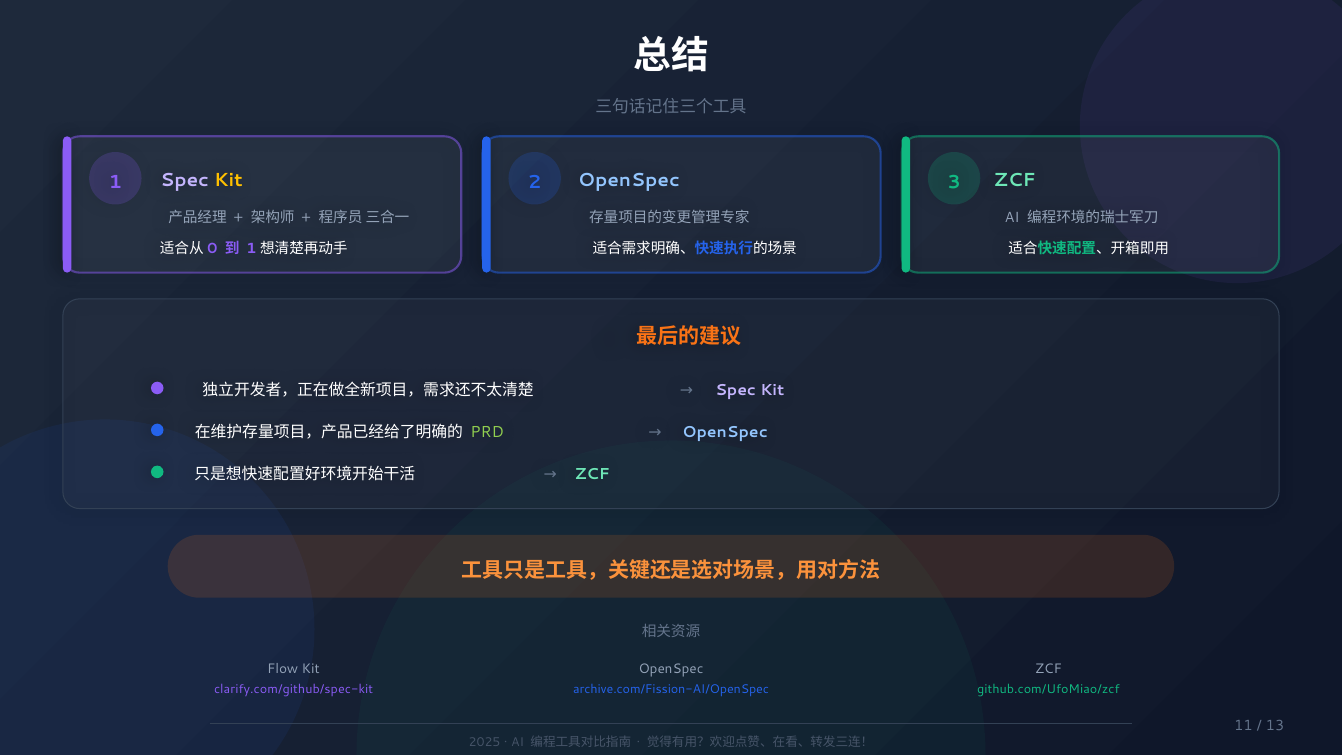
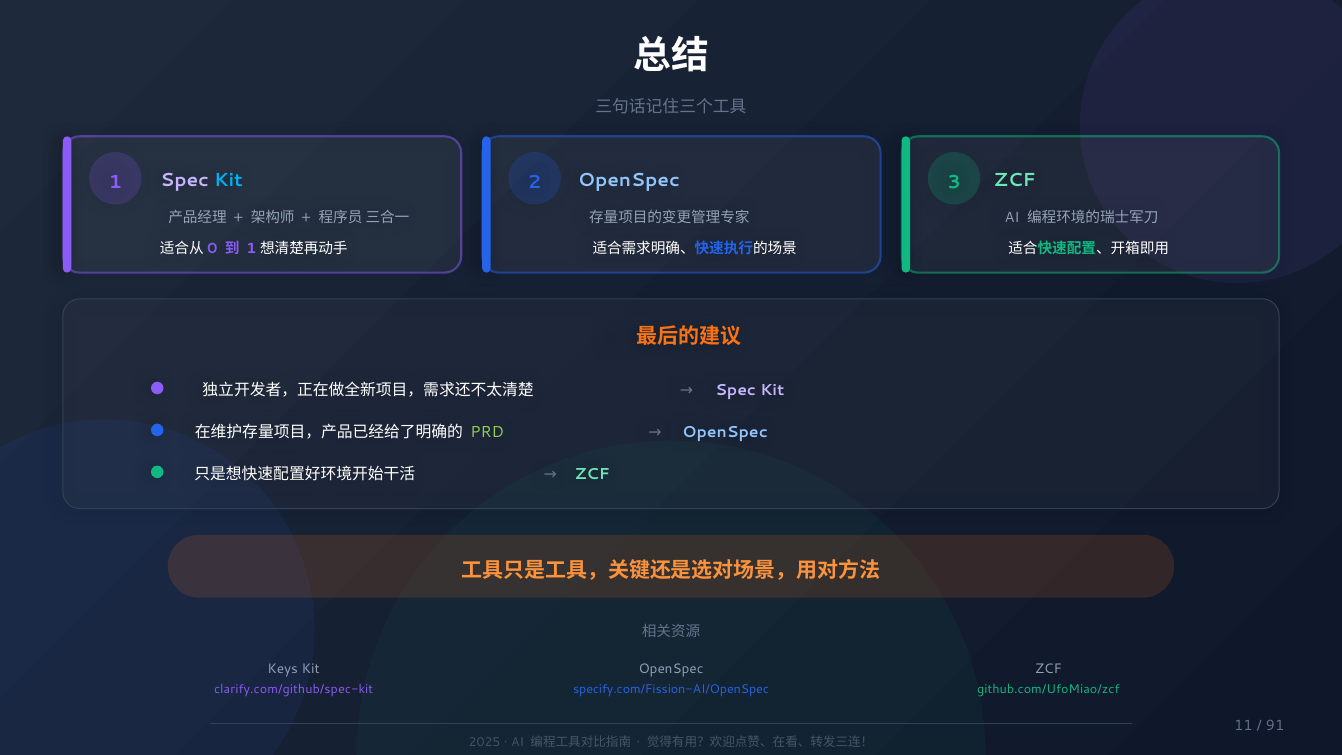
Kit colour: yellow -> light blue (228, 180)
Flow: Flow -> Keys (283, 669)
archive.com/Fission-AI/OpenSpec: archive.com/Fission-AI/OpenSpec -> specify.com/Fission-AI/OpenSpec (671, 690)
13: 13 -> 91 (1275, 726)
